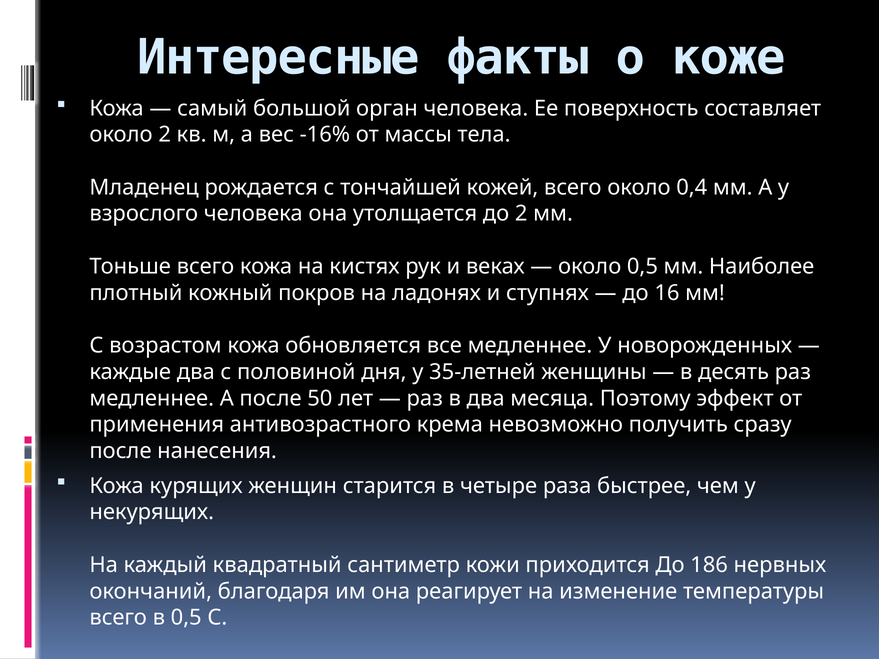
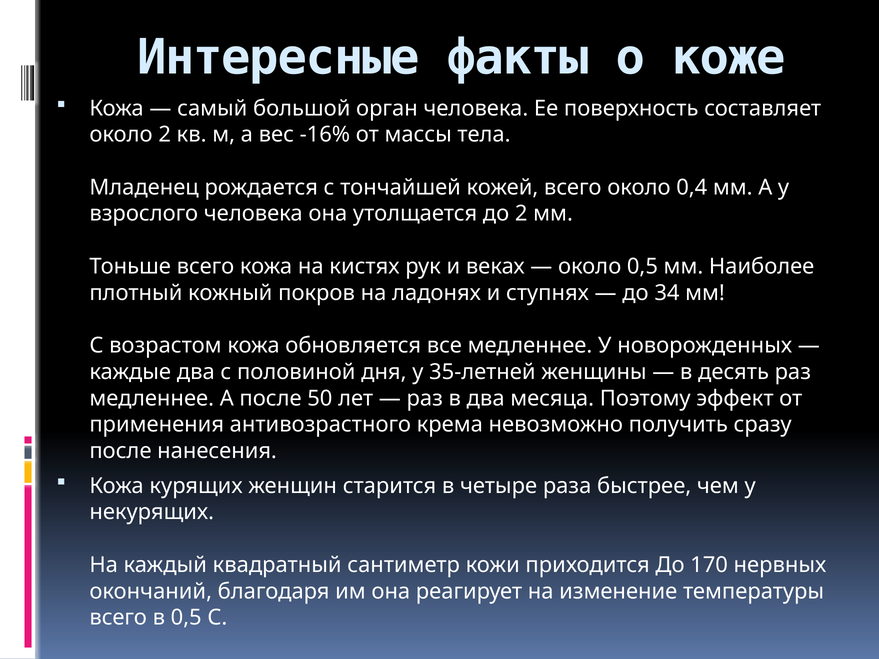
16: 16 -> 34 (667, 293)
186: 186 -> 170 (709, 565)
